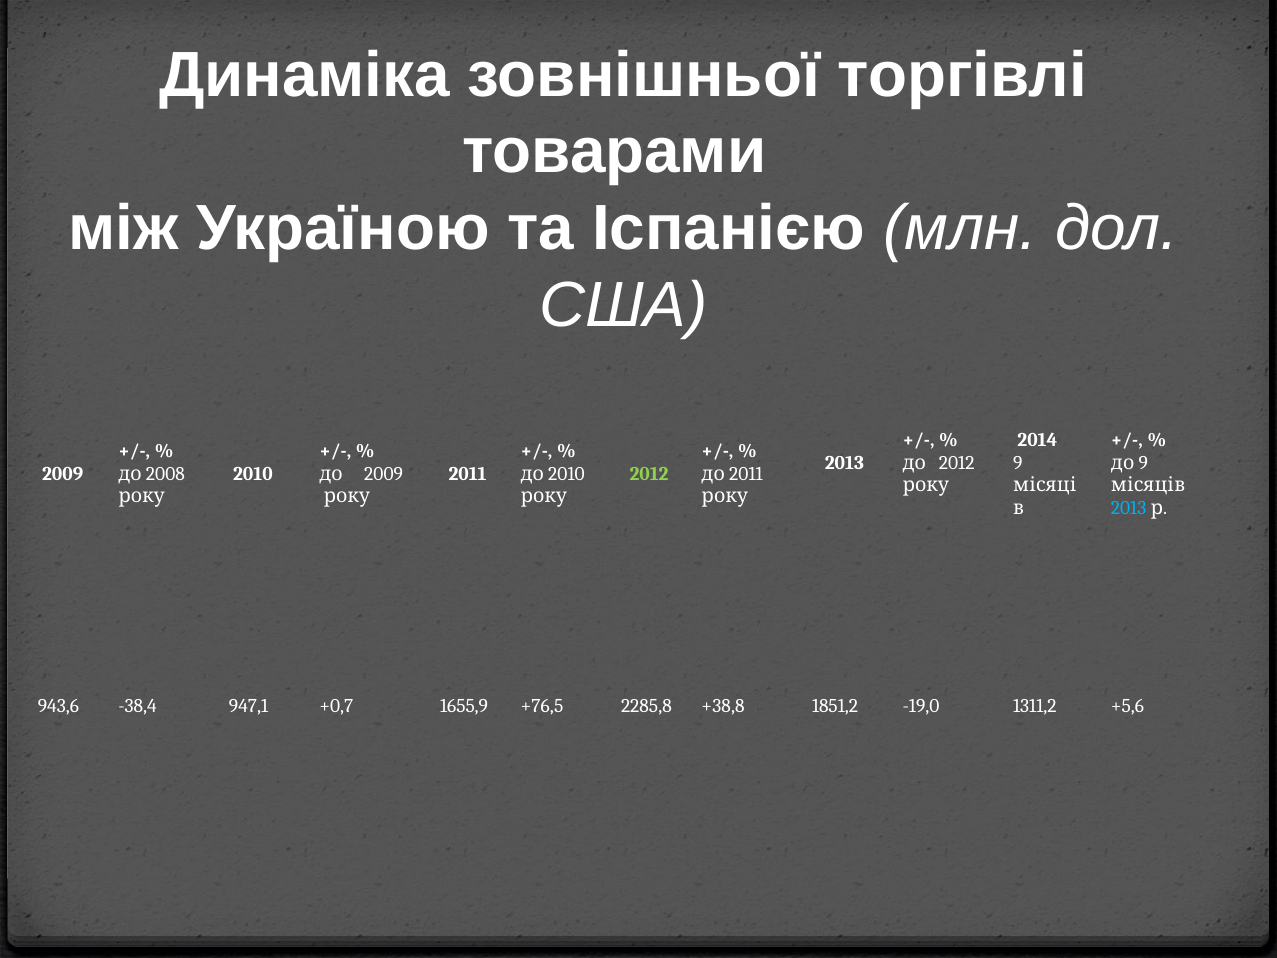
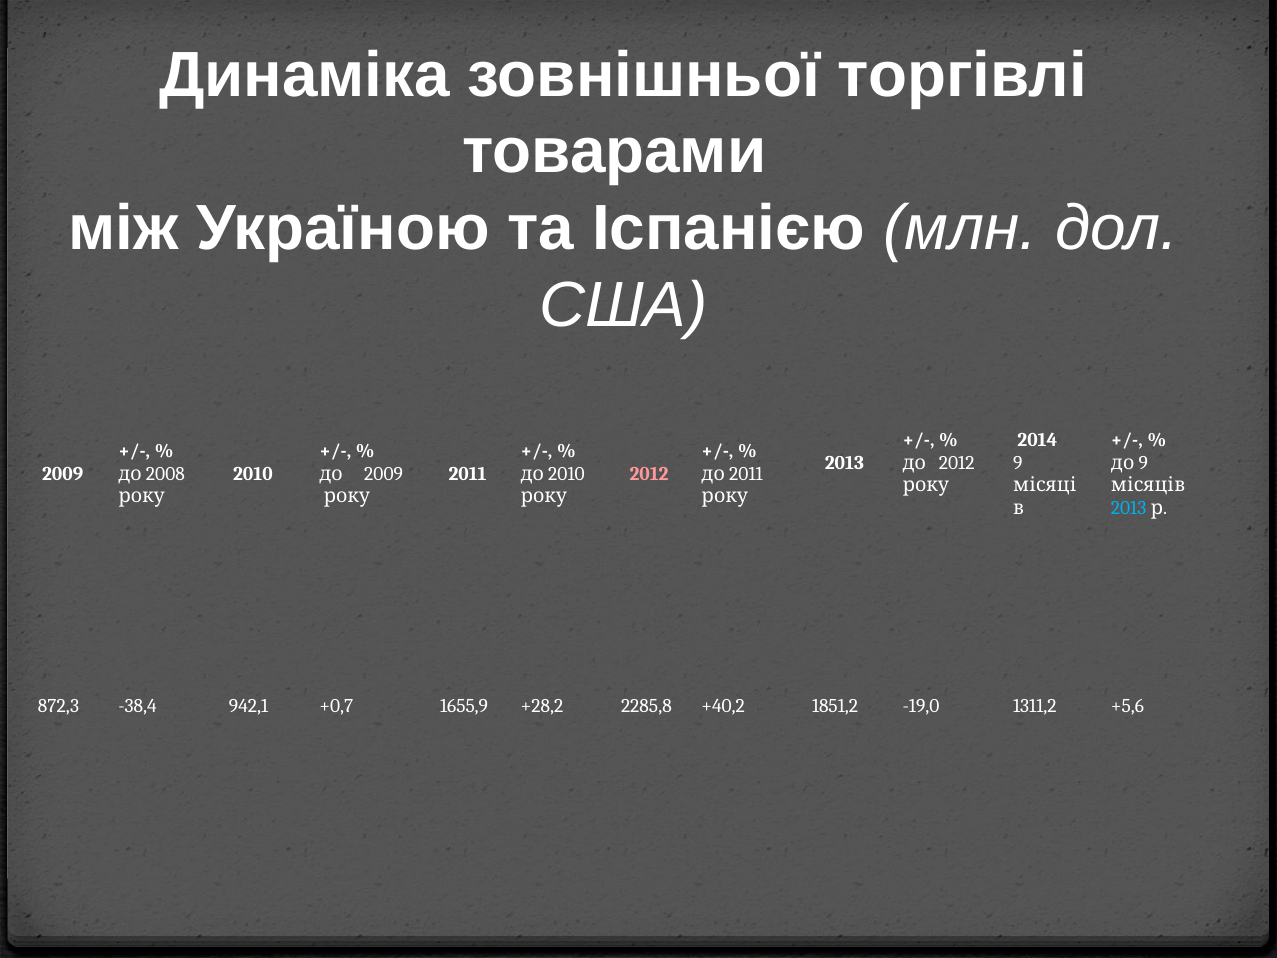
2012 colour: light green -> pink (649, 474)
943,6: 943,6 -> 872,3 (58, 706)
947,1: 947,1 -> 942,1 (249, 706)
+76,5: +76,5 -> +28,2 (542, 706)
+38,8: +38,8 -> +40,2 (723, 706)
